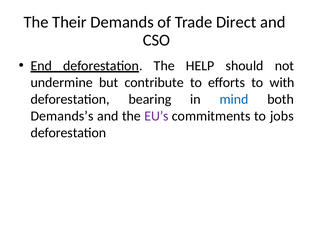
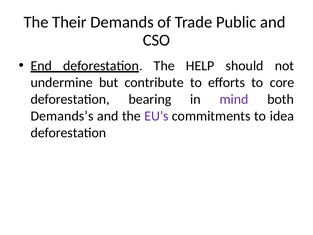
Direct: Direct -> Public (236, 22)
with: with -> core (282, 82)
mind colour: blue -> purple (234, 99)
jobs: jobs -> idea (282, 116)
